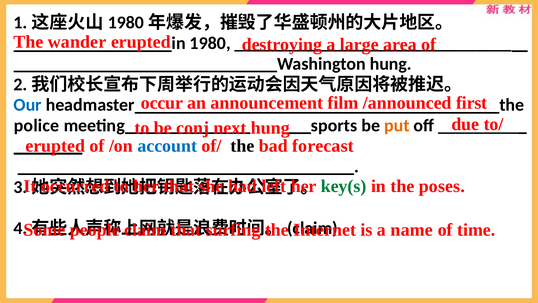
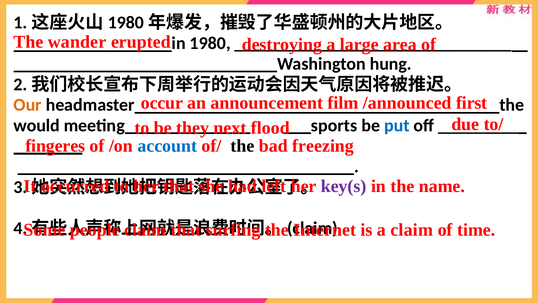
Our colour: blue -> orange (28, 105)
police: police -> would (37, 125)
put colour: orange -> blue (397, 125)
conj: conj -> they (193, 128)
next hung: hung -> flood (270, 128)
erupted: erupted -> fingeres (55, 146)
forecast: forecast -> freezing (323, 146)
key(s colour: green -> purple (344, 186)
poses: poses -> name (442, 186)
a name: name -> claim (412, 230)
